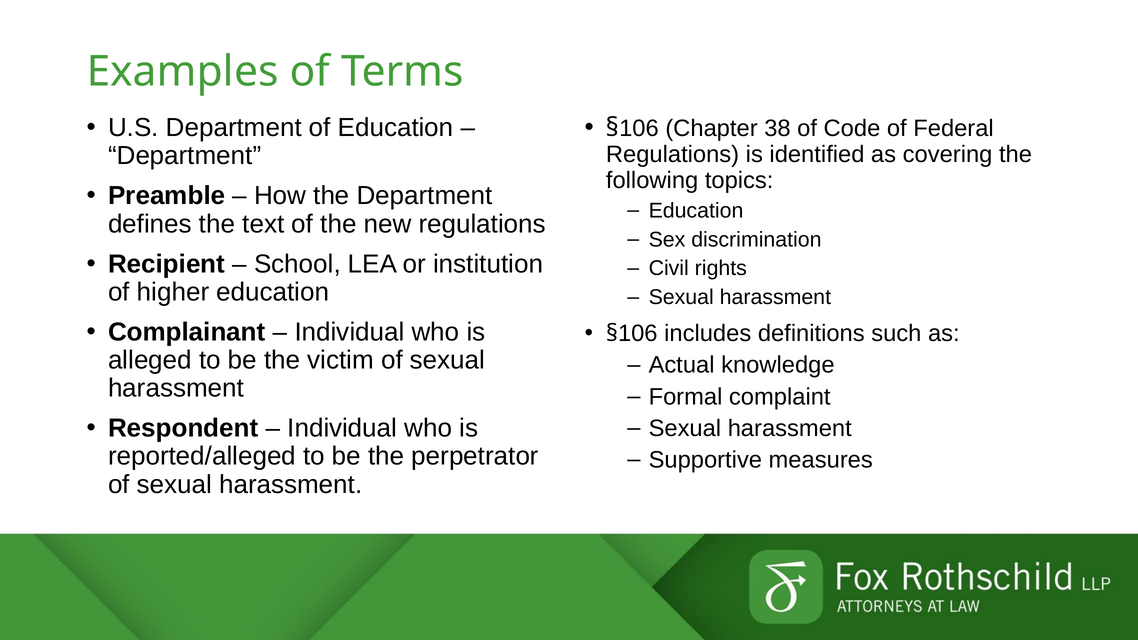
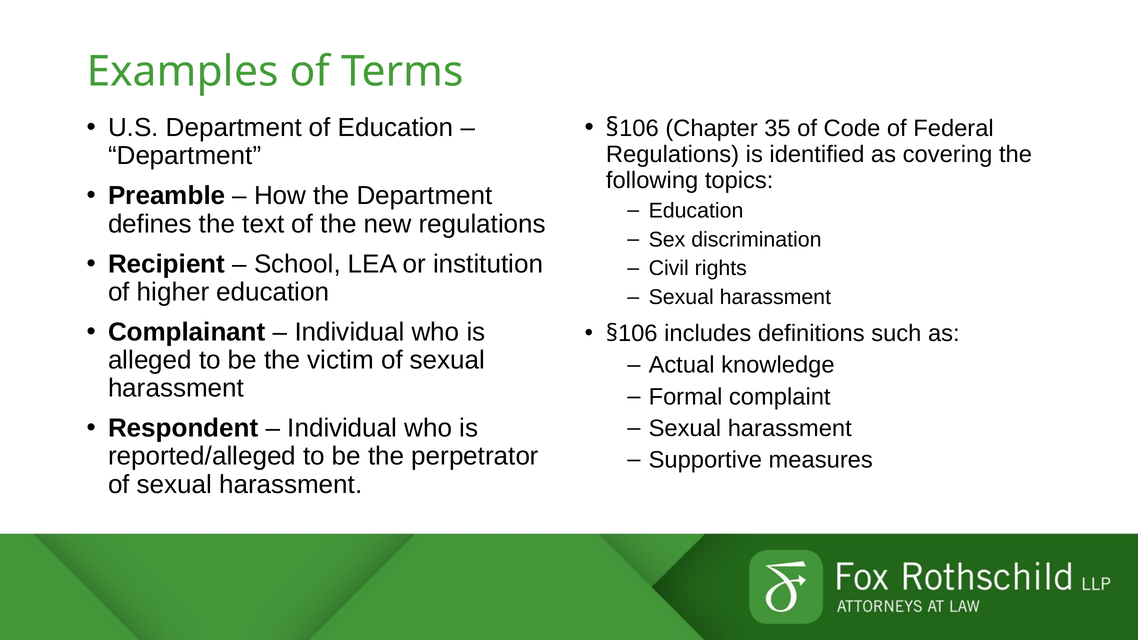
38: 38 -> 35 (777, 129)
